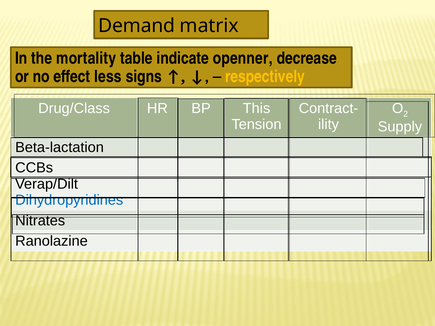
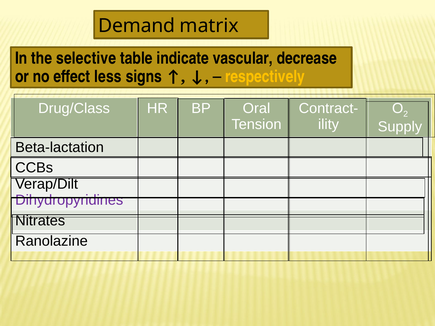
mortality: mortality -> selective (86, 58)
openner: openner -> vascular (243, 58)
This: This -> Oral (256, 108)
Dihydropyridines colour: blue -> purple (69, 200)
